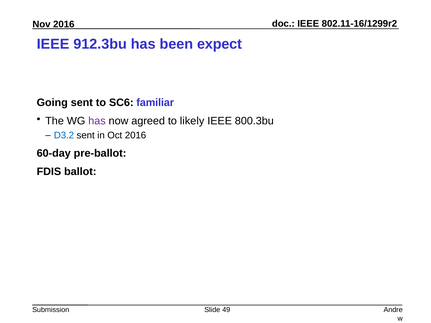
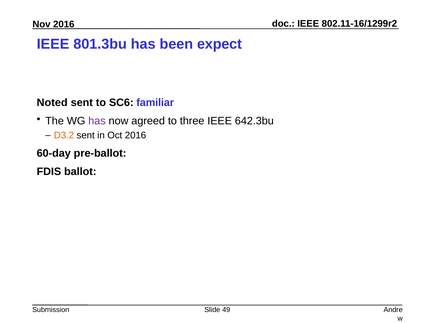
912.3bu: 912.3bu -> 801.3bu (100, 44)
Going: Going -> Noted (52, 103)
likely: likely -> three (192, 121)
800.3bu: 800.3bu -> 642.3bu (254, 121)
D3.2 colour: blue -> orange (64, 136)
